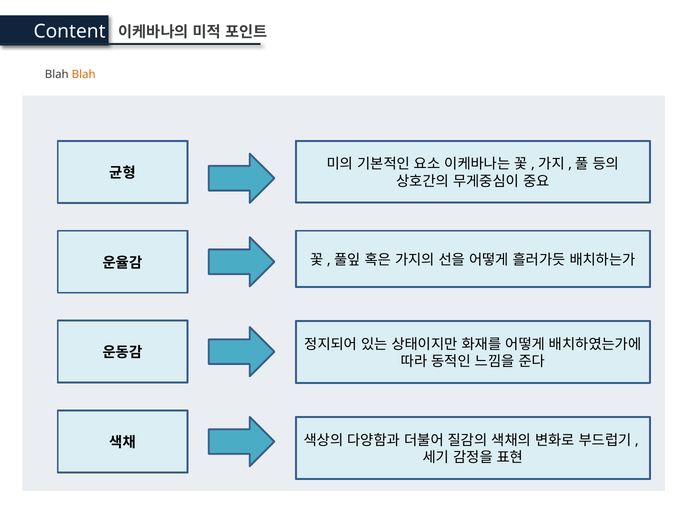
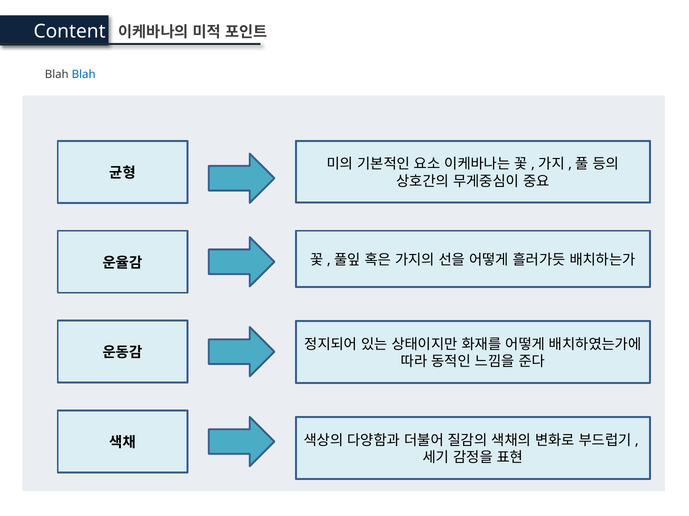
Blah colour: orange -> blue (84, 75)
